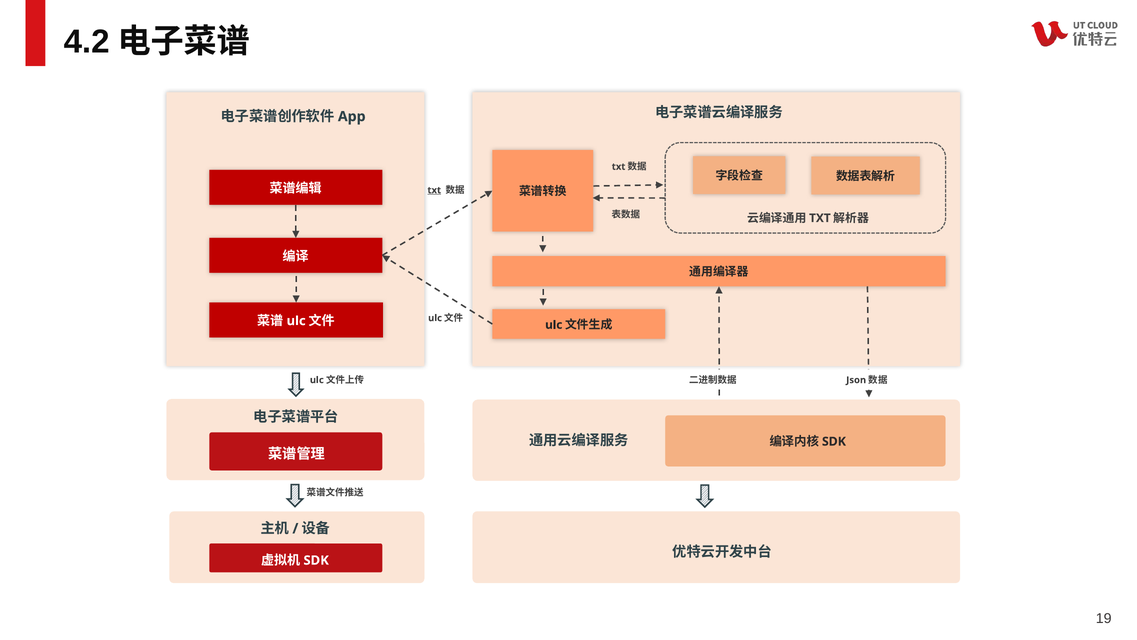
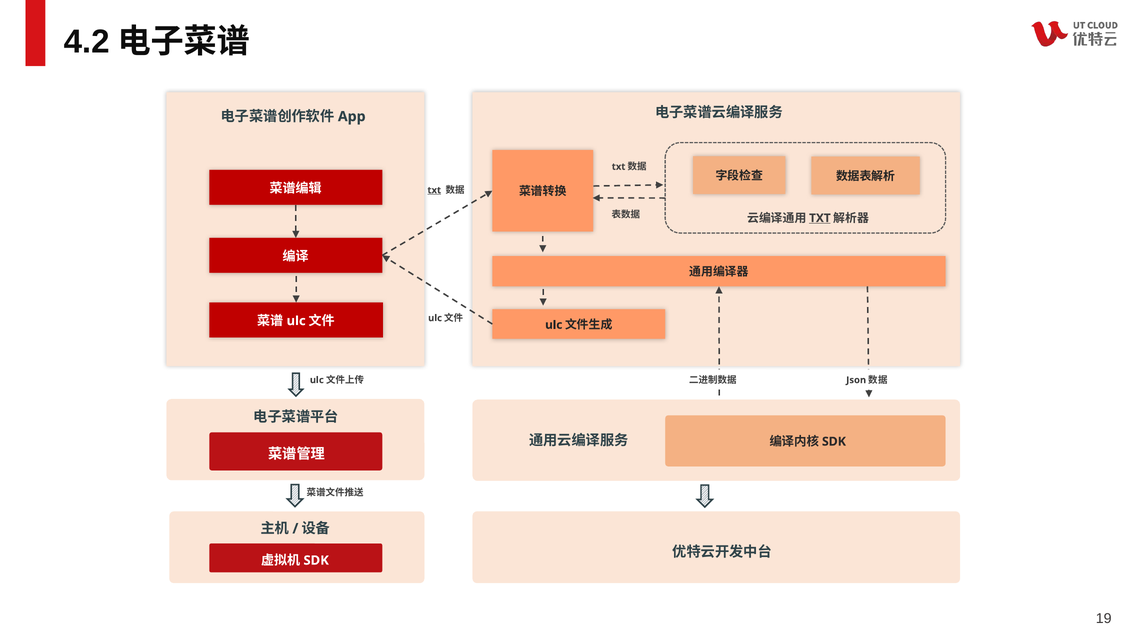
TXT underline: none -> present (820, 218)
